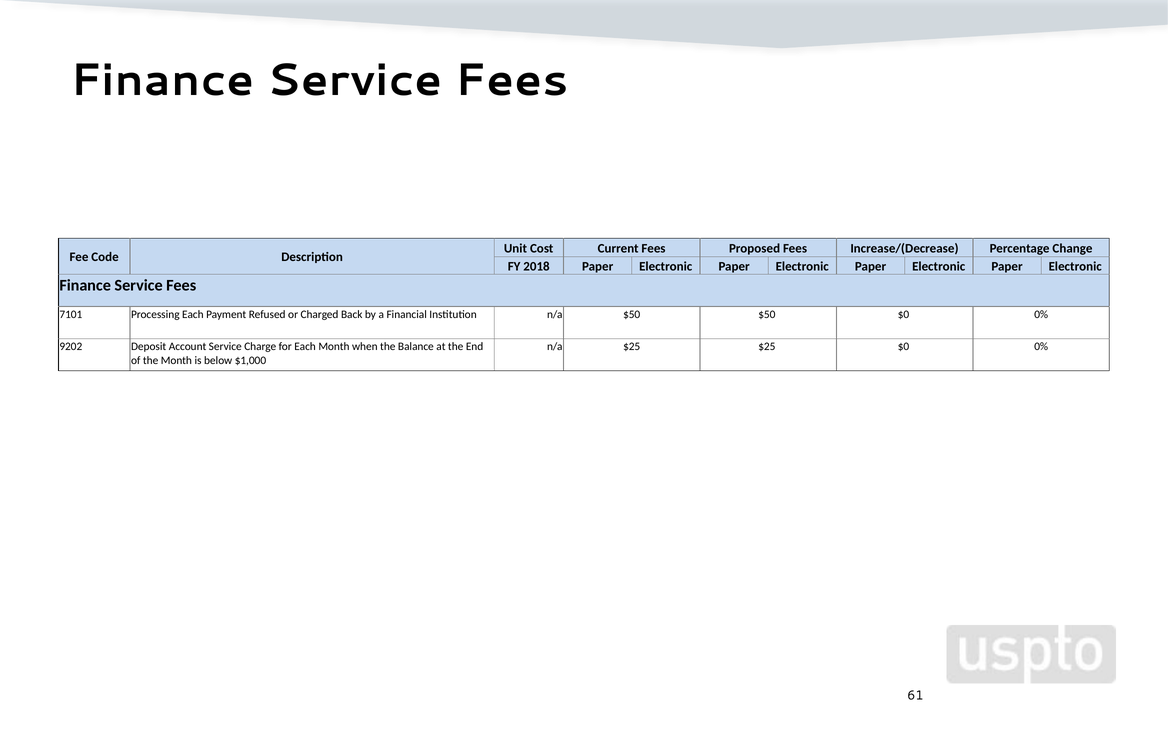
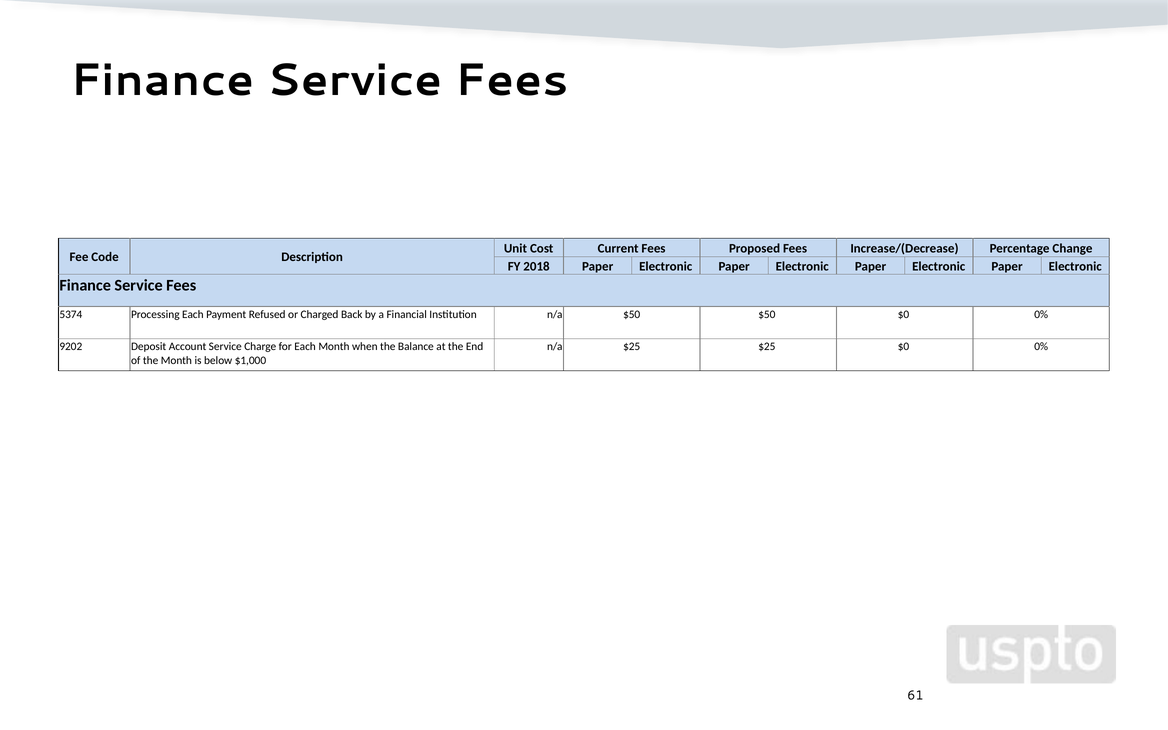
7101: 7101 -> 5374 (71, 314)
